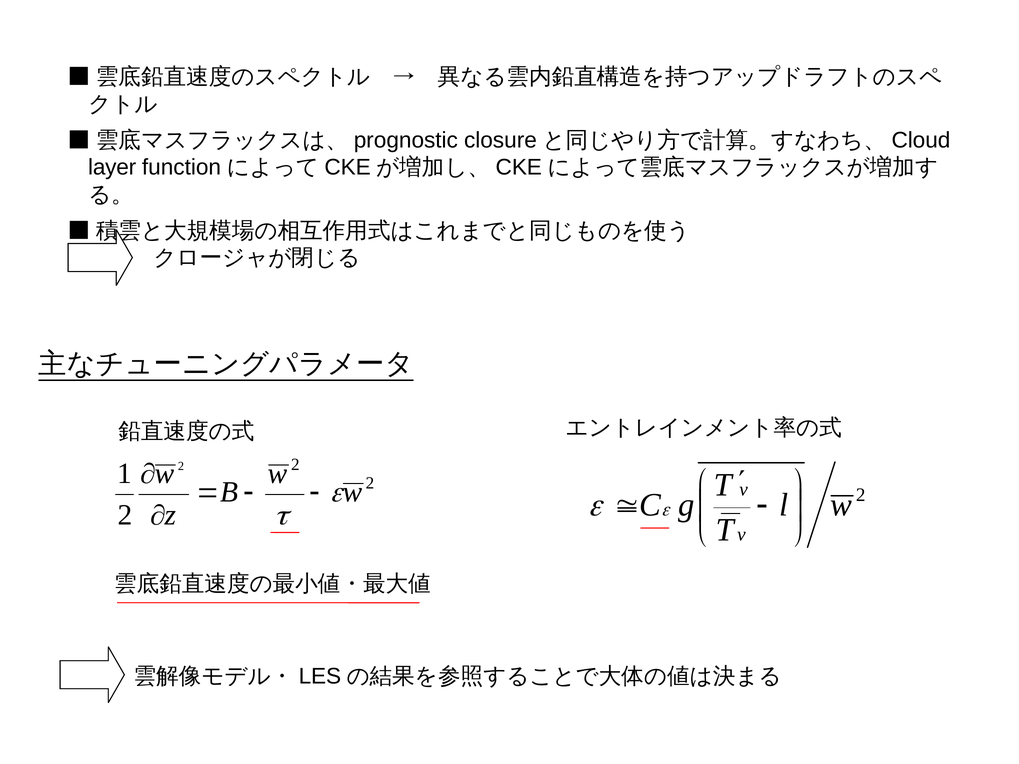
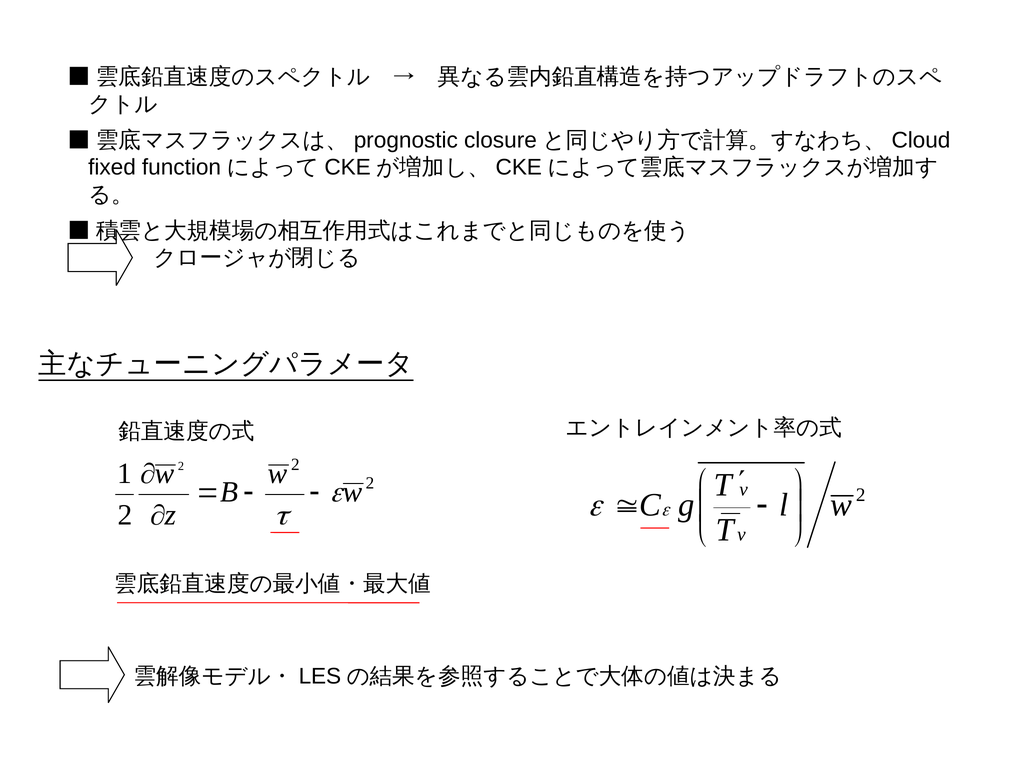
layer: layer -> fixed (112, 167)
